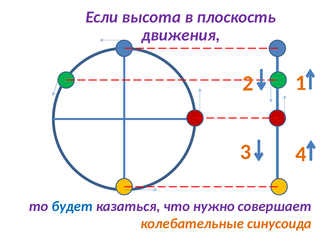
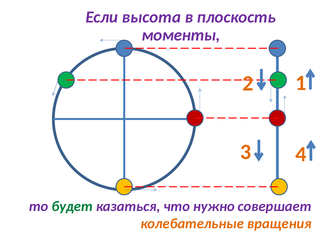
движения: движения -> моменты (181, 35)
будет colour: blue -> green (72, 206)
синусоида: синусоида -> вращения (279, 224)
